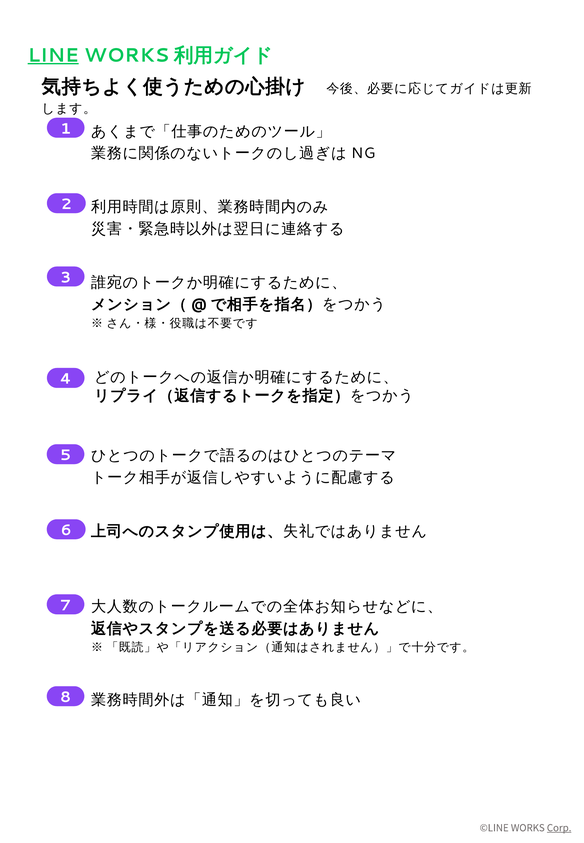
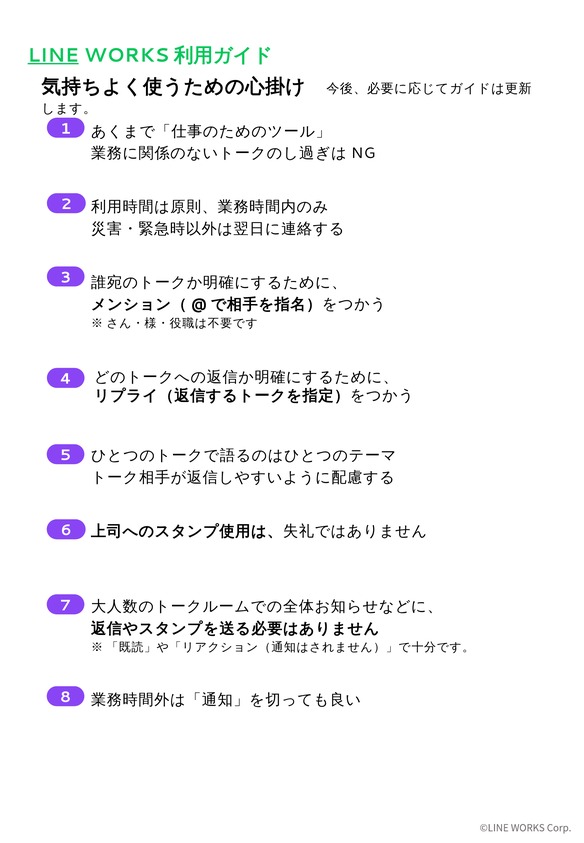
Corp underline: present -> none (559, 829)
